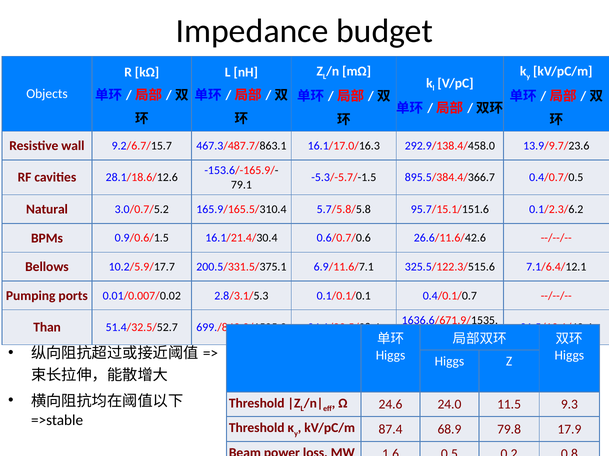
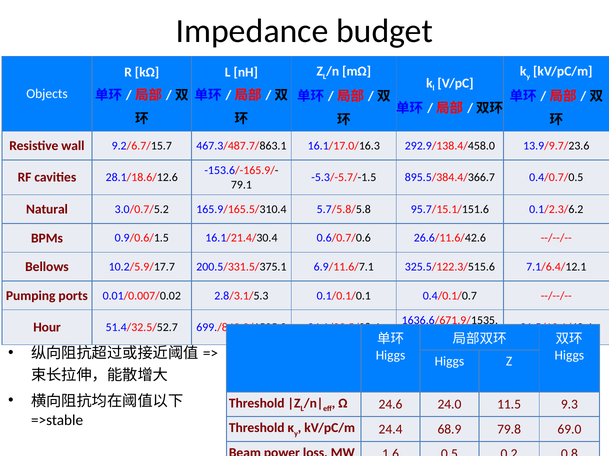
Than: Than -> Hour (47, 328)
87.4: 87.4 -> 24.4 (391, 430)
17.9: 17.9 -> 69.0 (569, 430)
